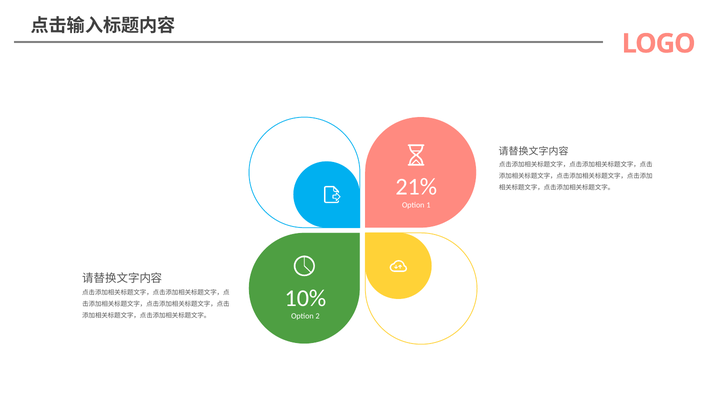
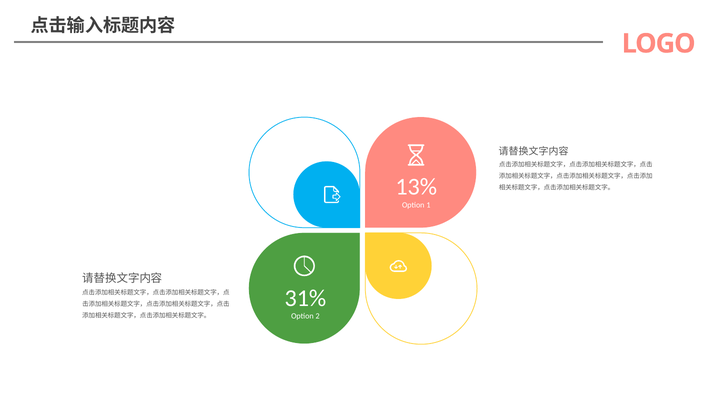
21%: 21% -> 13% (416, 187)
10%: 10% -> 31% (305, 298)
